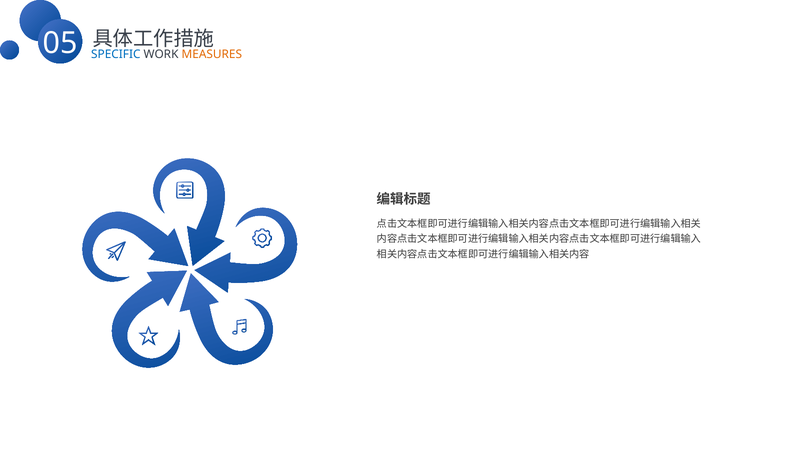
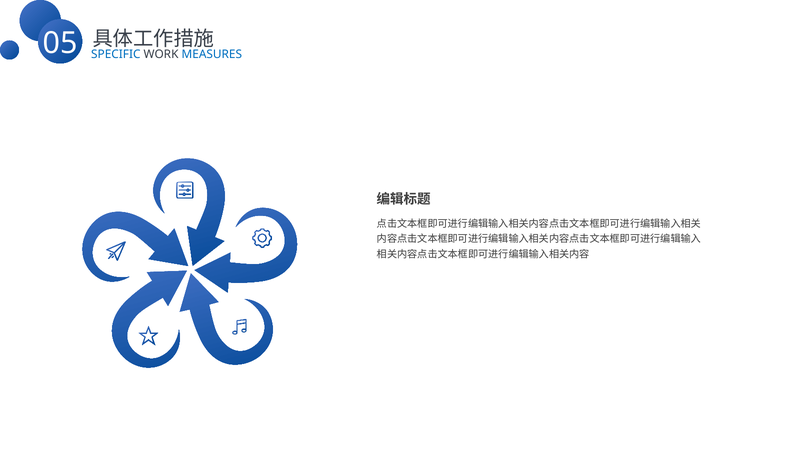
MEASURES colour: orange -> blue (212, 54)
